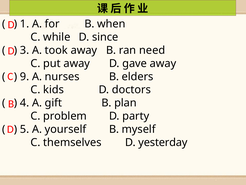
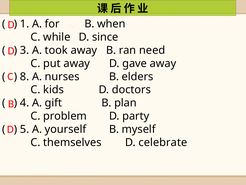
9: 9 -> 8 (25, 76)
yesterday: yesterday -> celebrate (163, 142)
